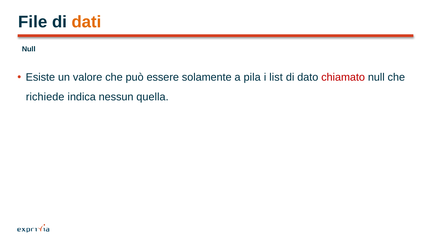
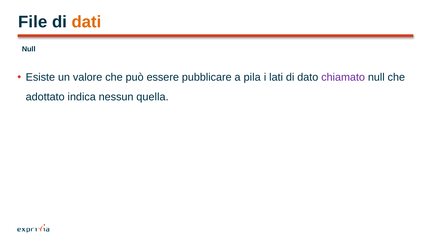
solamente: solamente -> pubblicare (207, 77)
list: list -> lati (276, 77)
chiamato colour: red -> purple (343, 77)
richiede: richiede -> adottato (45, 97)
